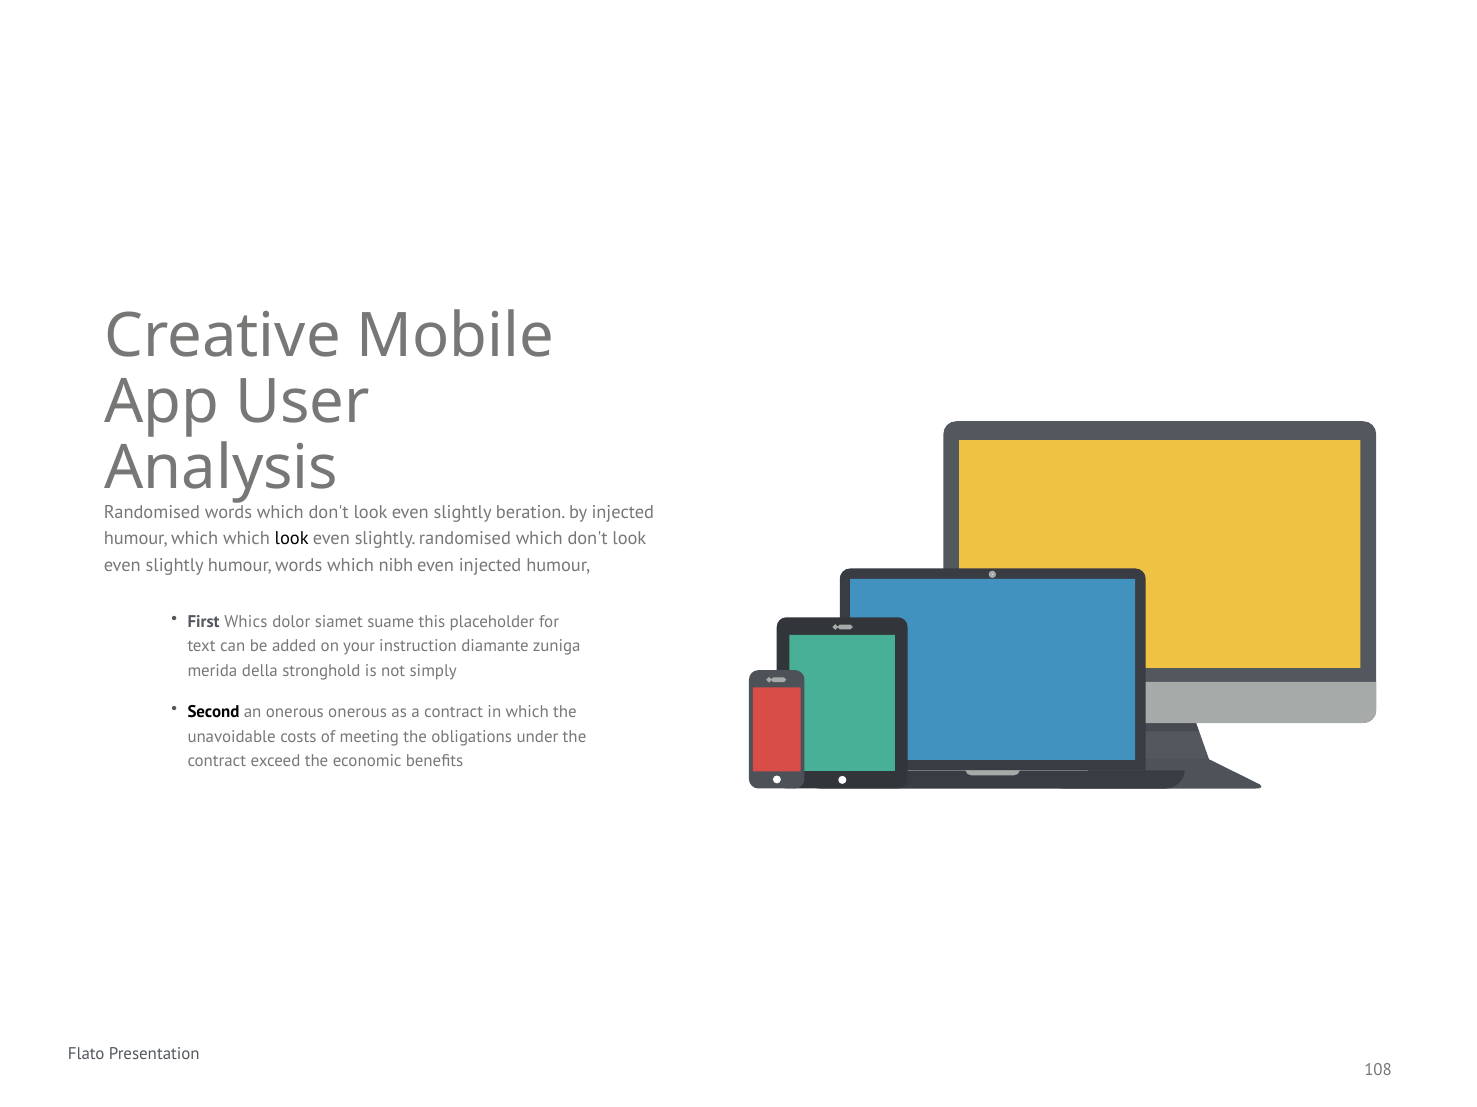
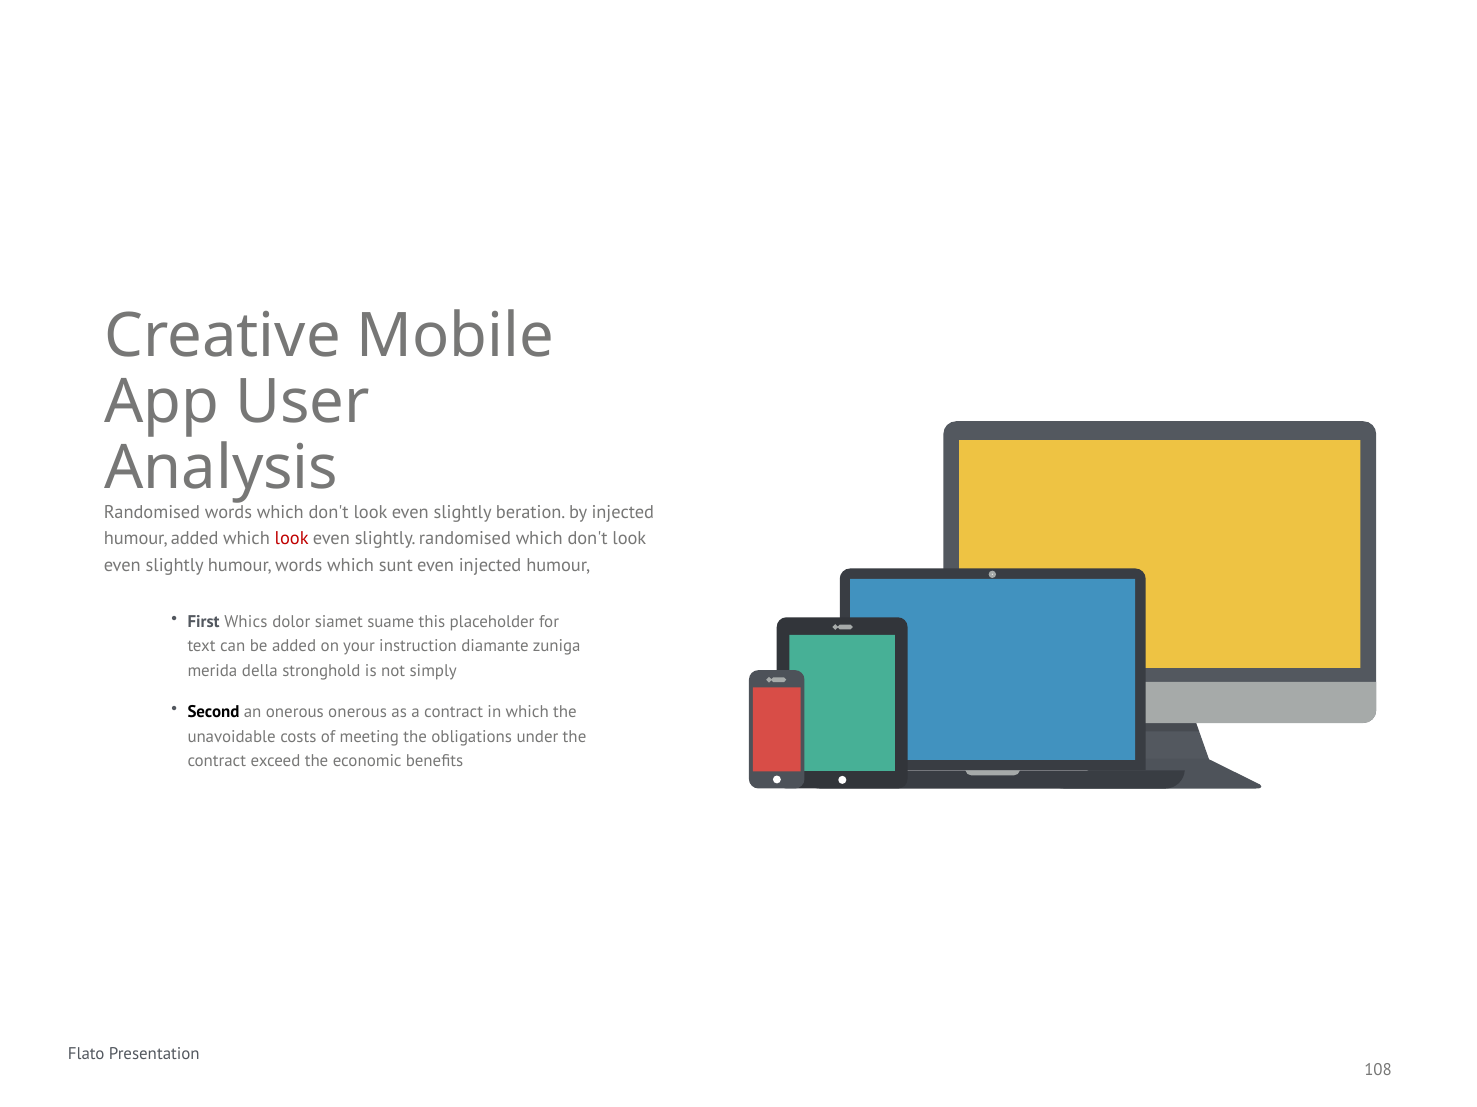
humour which: which -> added (195, 539)
look colour: black -> red (292, 539)
nibh: nibh -> sunt (396, 565)
